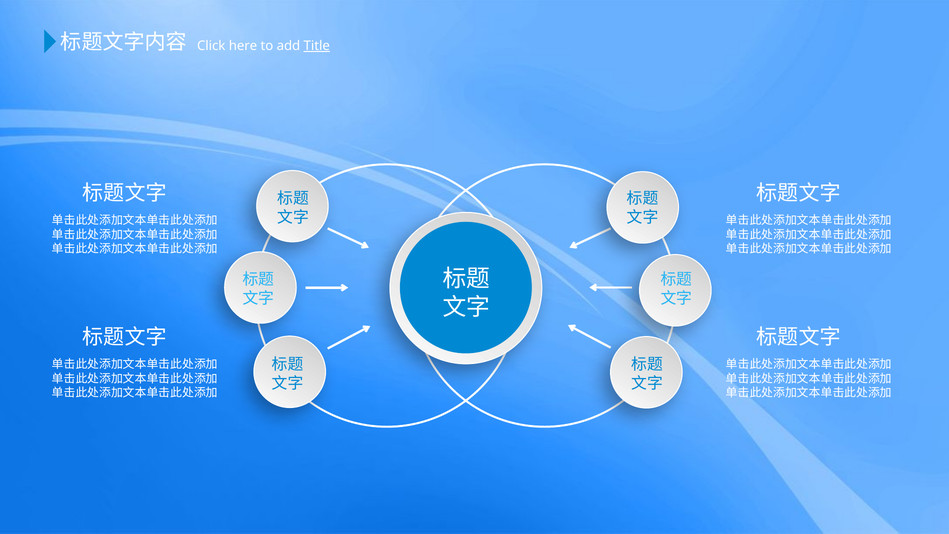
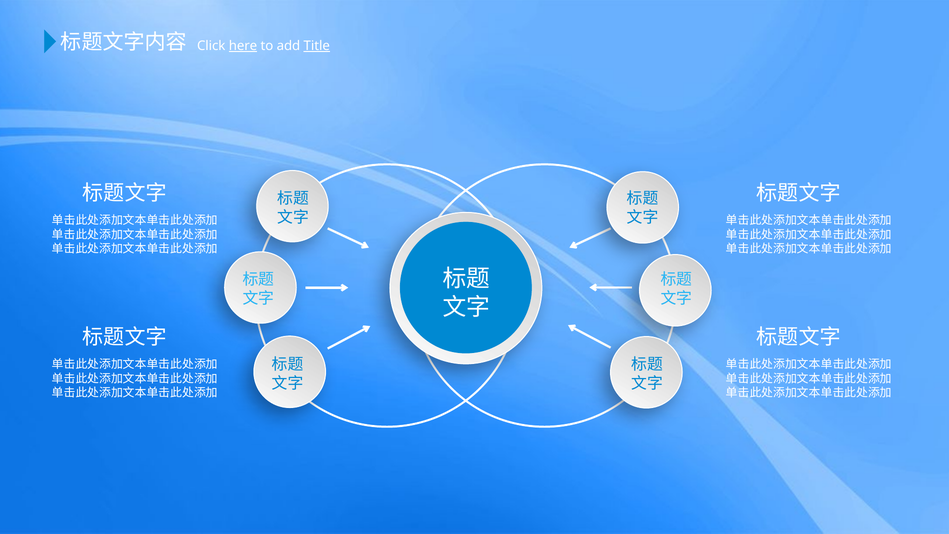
here underline: none -> present (243, 46)
